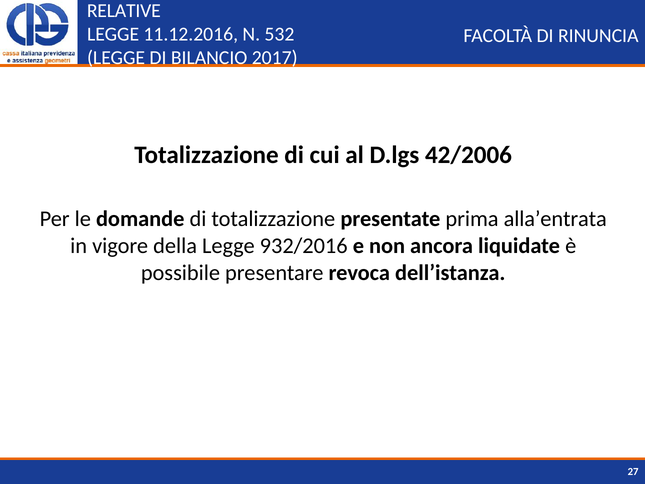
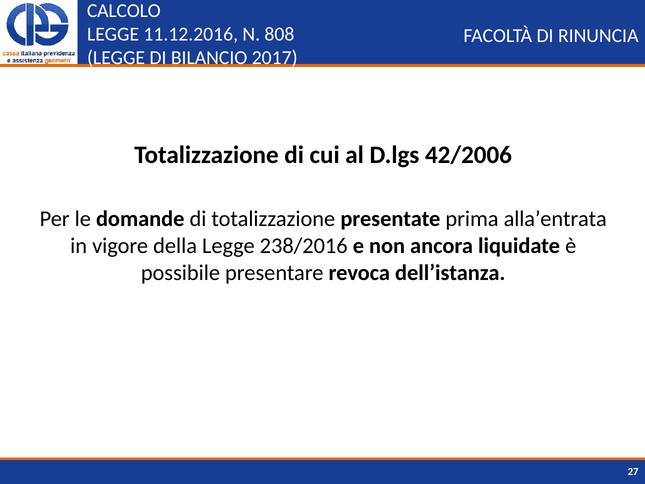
RELATIVE: RELATIVE -> CALCOLO (124, 11)
532: 532 -> 808 (279, 34)
932/2016: 932/2016 -> 238/2016 (304, 246)
